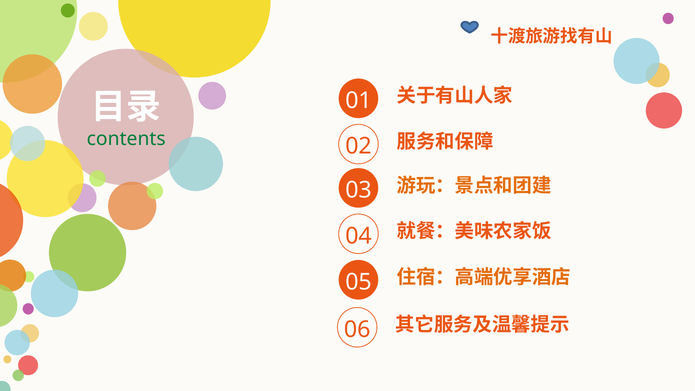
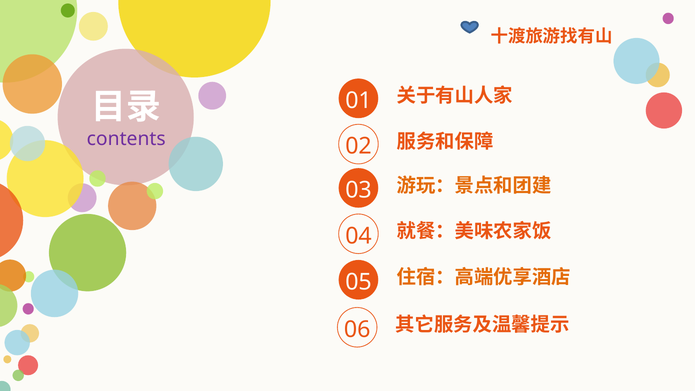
contents colour: green -> purple (126, 139)
